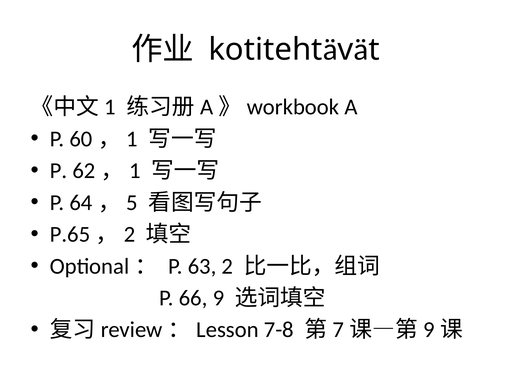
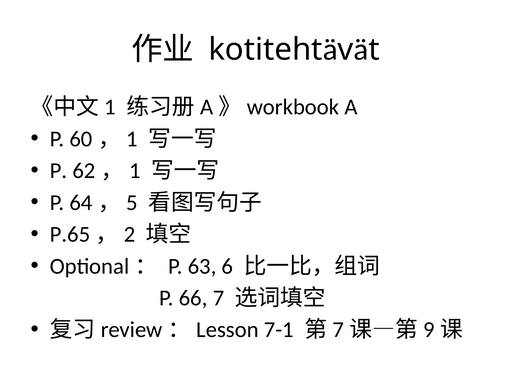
2: 2 -> 6 (227, 266)
9: 9 -> 7 (218, 298)
7-8: 7-8 -> 7-1 (279, 330)
